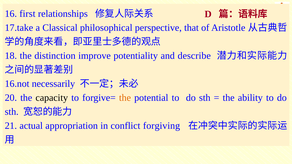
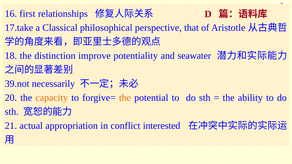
describe: describe -> seawater (194, 56)
16.not: 16.not -> 39.not (17, 84)
capacity colour: black -> orange (52, 98)
forgiving: forgiving -> interested (162, 126)
